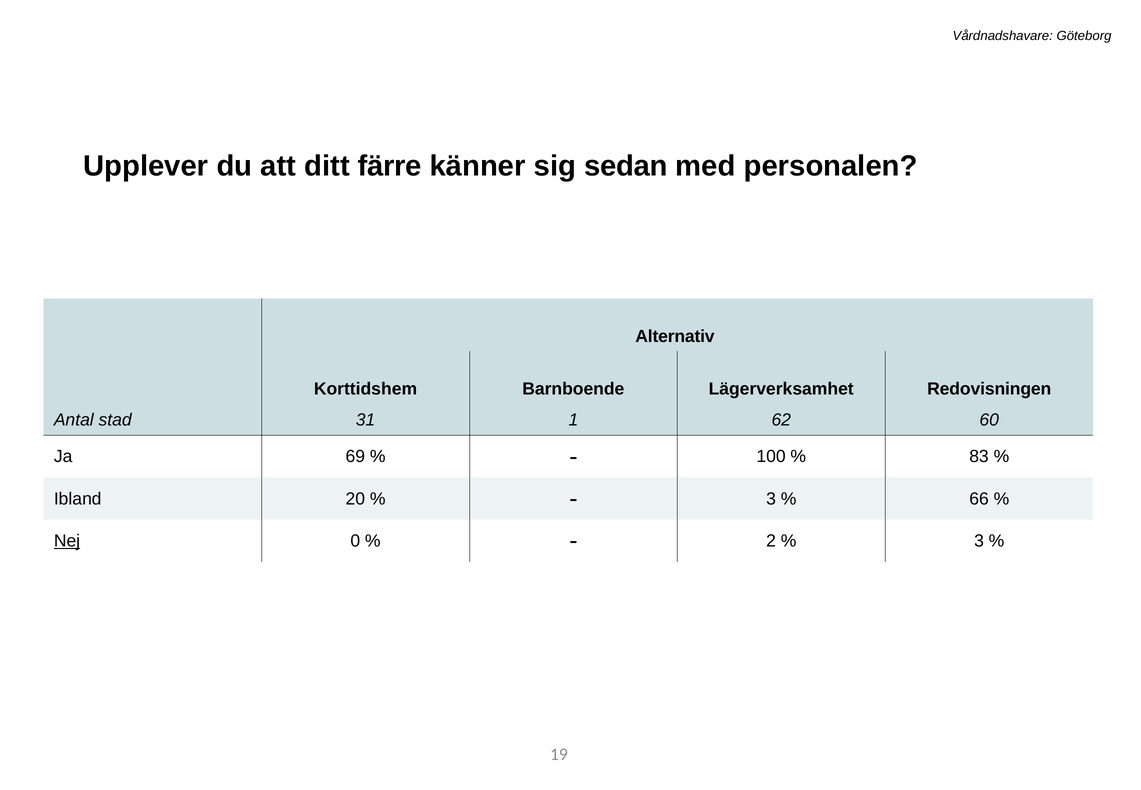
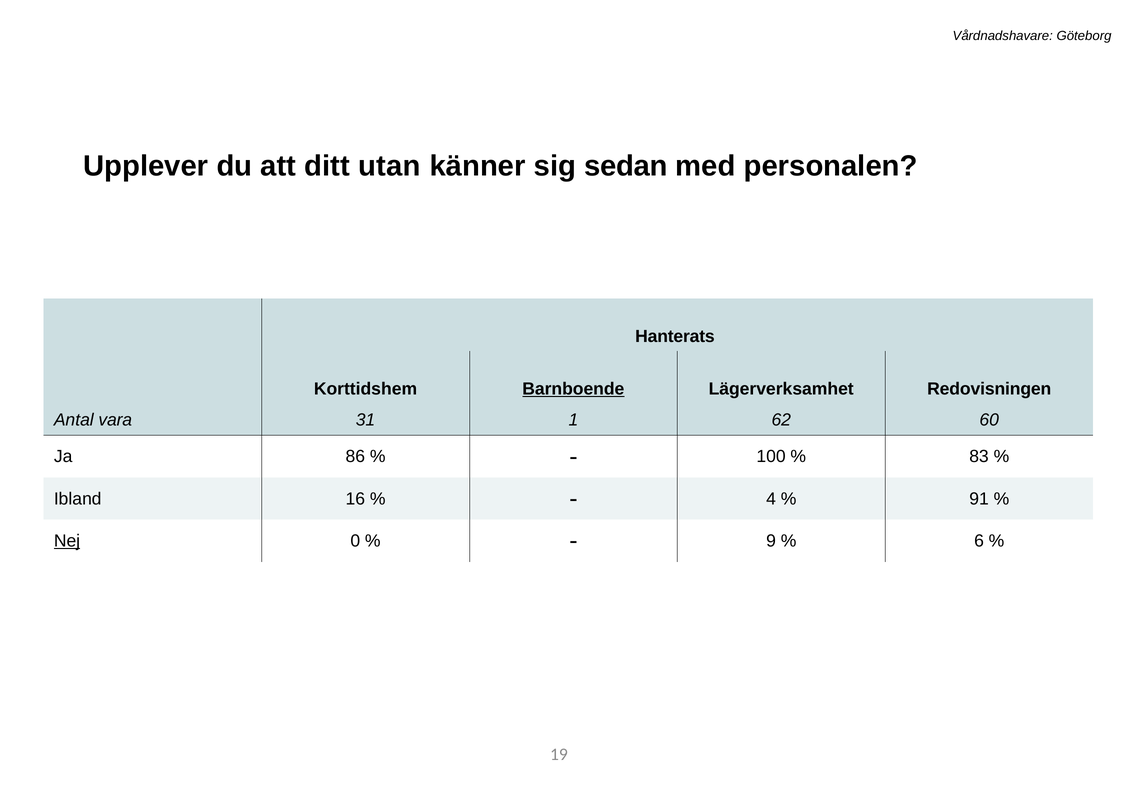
färre: färre -> utan (389, 166)
Alternativ: Alternativ -> Hanterats (675, 336)
Barnboende underline: none -> present (573, 389)
stad: stad -> vara (115, 420)
69: 69 -> 86 (355, 457)
20: 20 -> 16 (355, 499)
3: 3 -> 4 (771, 499)
66: 66 -> 91 (979, 499)
2: 2 -> 9 (771, 541)
3: 3 -> 6 (979, 541)
